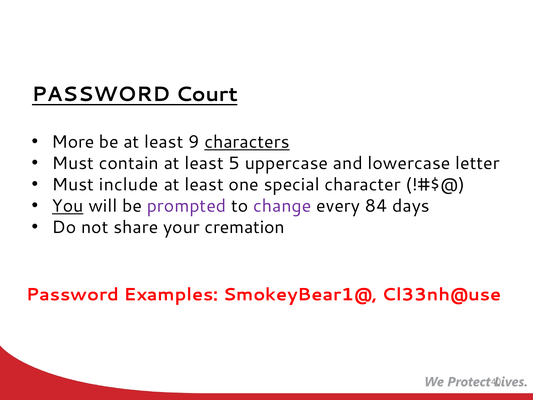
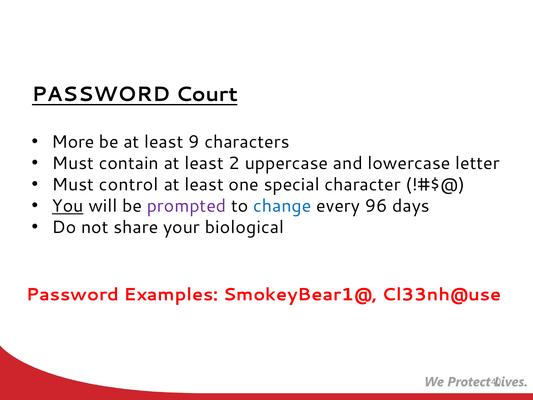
characters underline: present -> none (247, 142)
5: 5 -> 2 (234, 163)
include: include -> control (129, 185)
change colour: purple -> blue (282, 206)
84: 84 -> 96 (376, 206)
cremation: cremation -> biological (244, 227)
